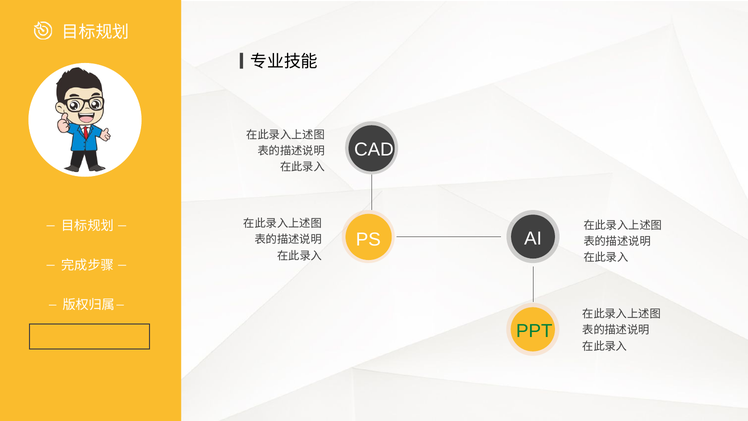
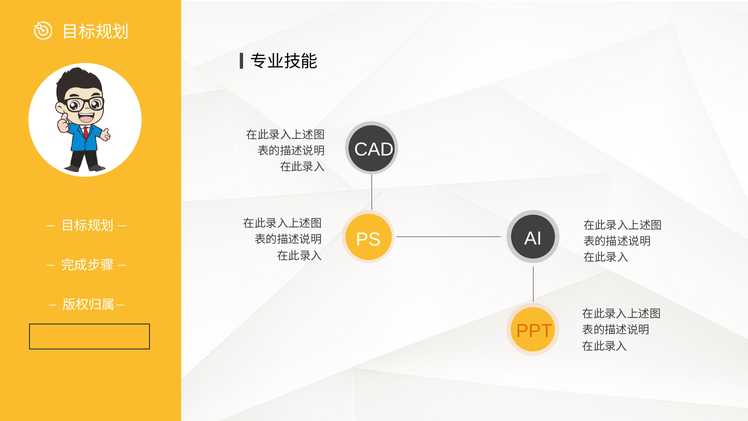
PPT colour: green -> orange (534, 331)
